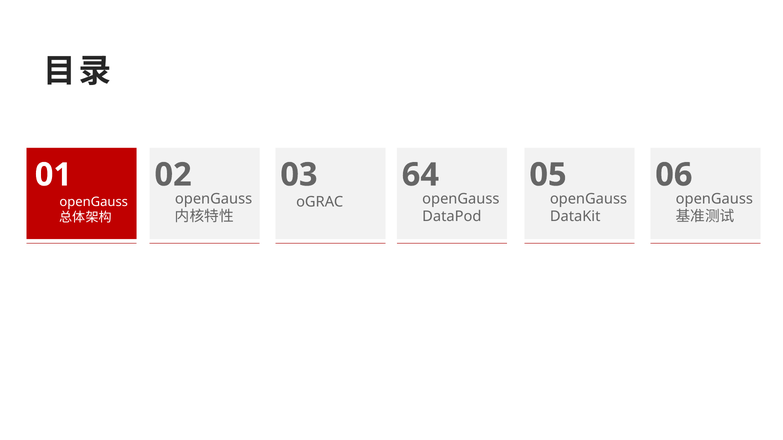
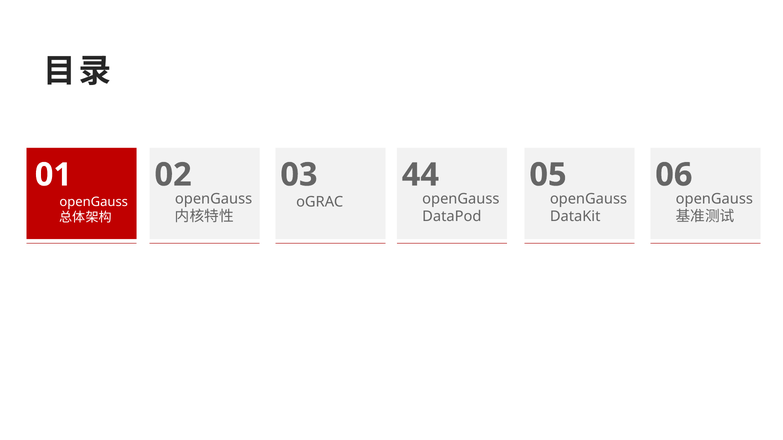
64: 64 -> 44 (420, 175)
